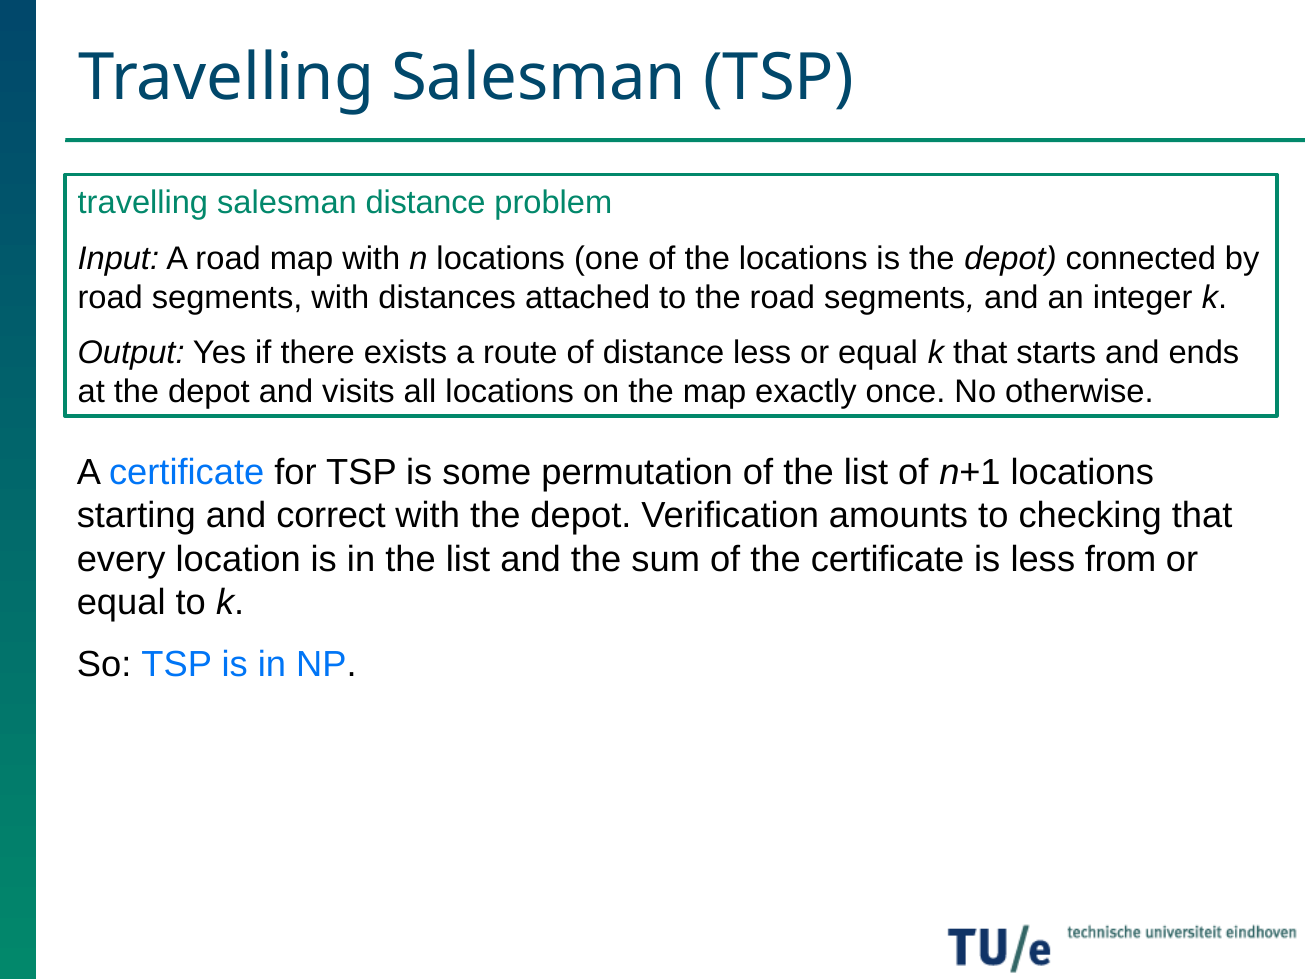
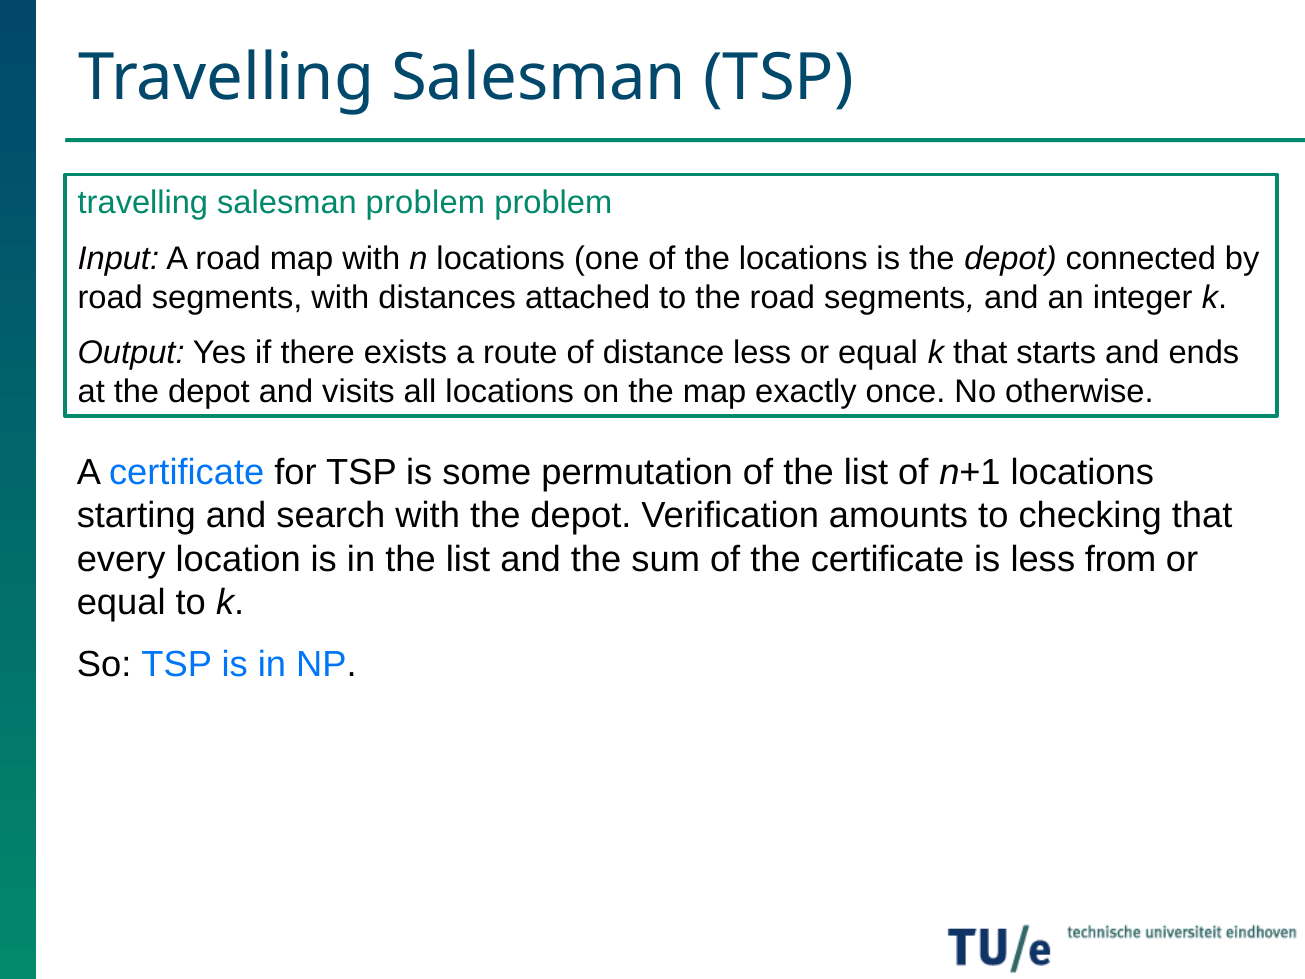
salesman distance: distance -> problem (425, 203)
correct: correct -> search (331, 515)
